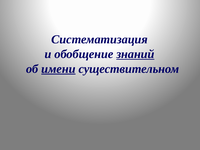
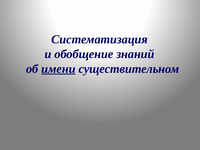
знаний underline: present -> none (135, 54)
